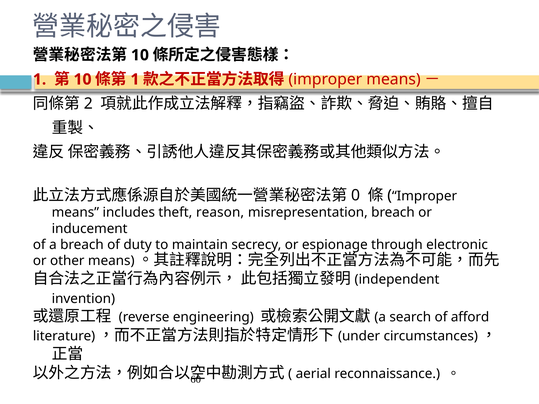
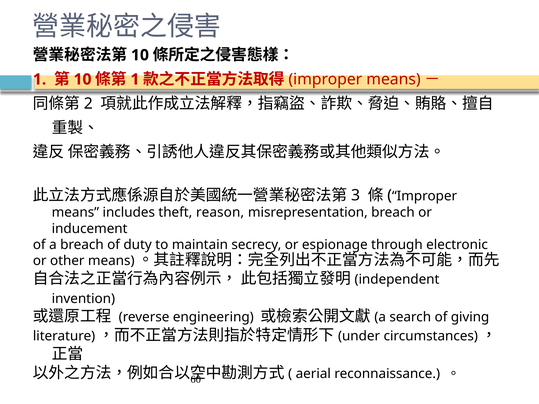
0: 0 -> 3 (356, 195)
afford: afford -> giving (470, 317)
